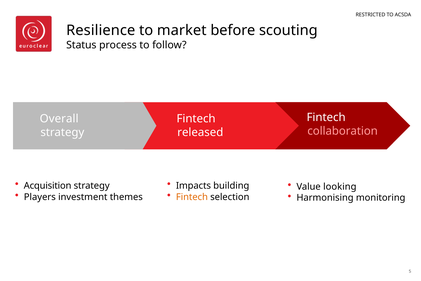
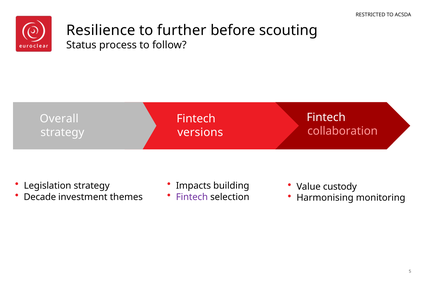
market: market -> further (182, 30)
released: released -> versions (200, 132)
Acquisition: Acquisition -> Legislation (48, 186)
looking: looking -> custody (340, 186)
Players: Players -> Decade (40, 197)
Fintech colour: orange -> purple (192, 197)
